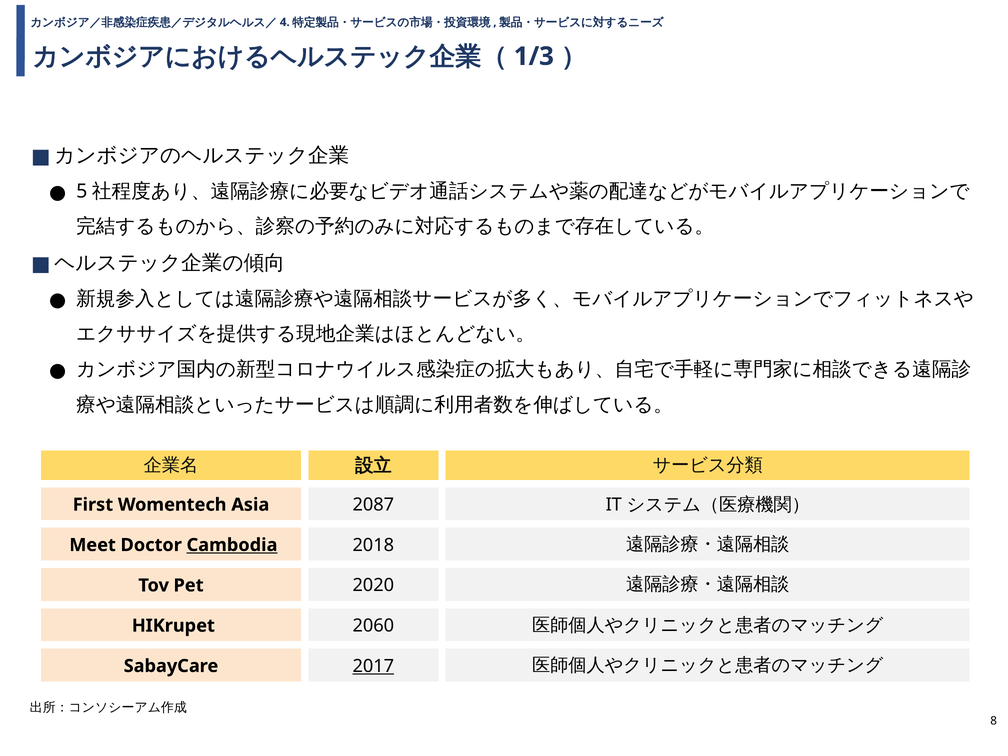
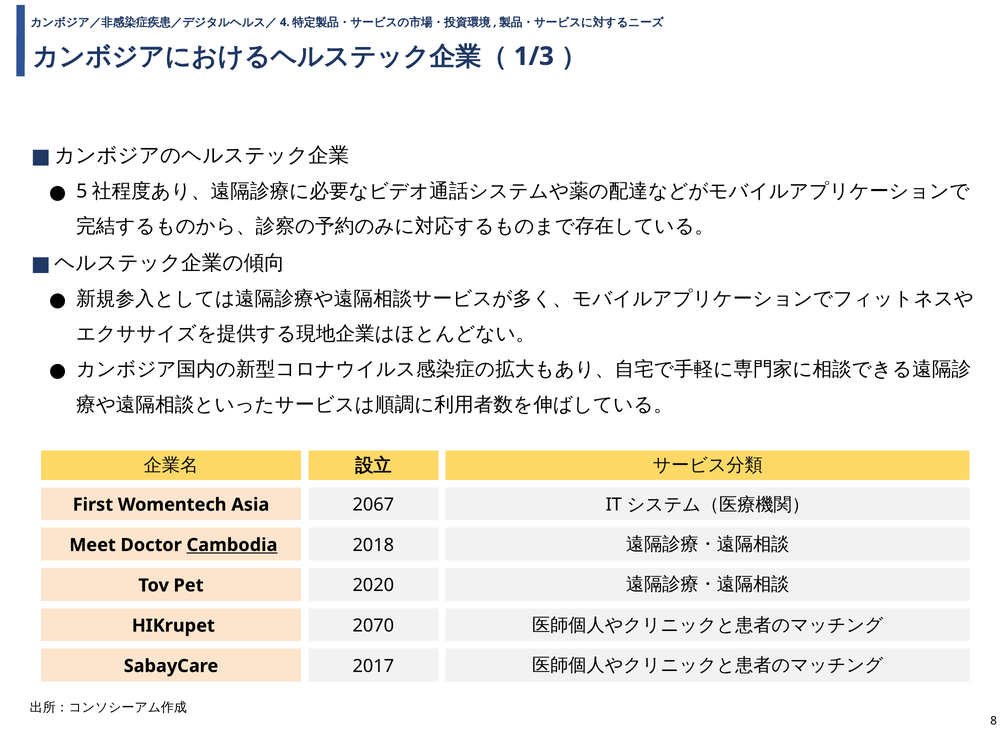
2087: 2087 -> 2067 (373, 505)
2060: 2060 -> 2070 (373, 626)
2017 underline: present -> none (373, 666)
